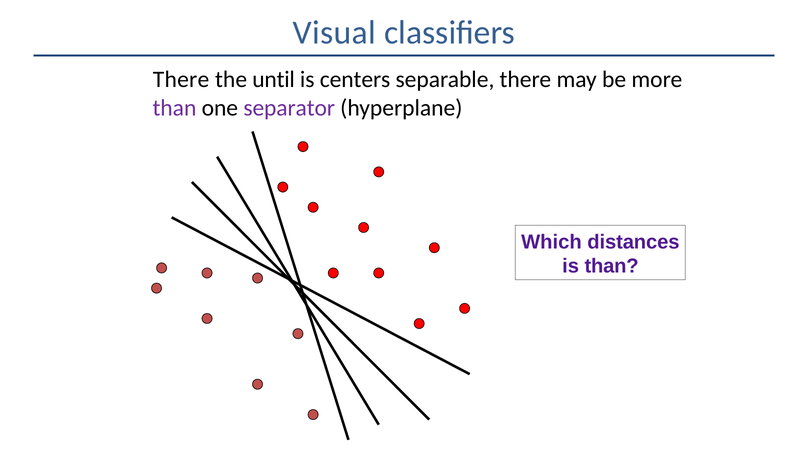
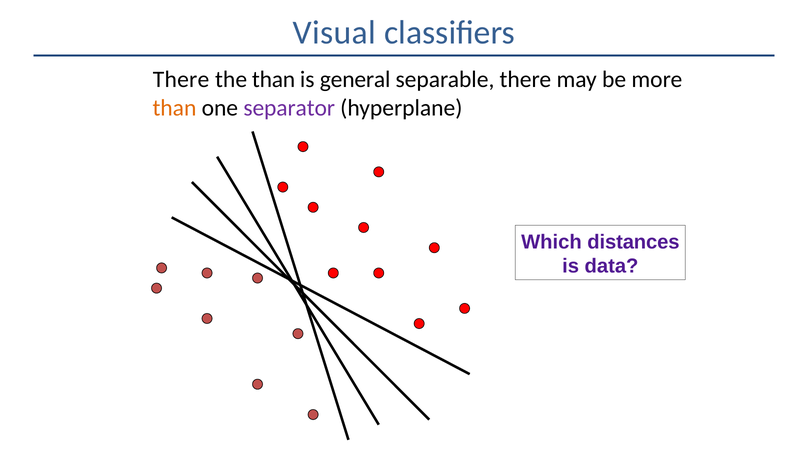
the until: until -> than (274, 79)
centers: centers -> general (355, 79)
than colour: purple -> orange (174, 108)
is than: than -> data (612, 266)
